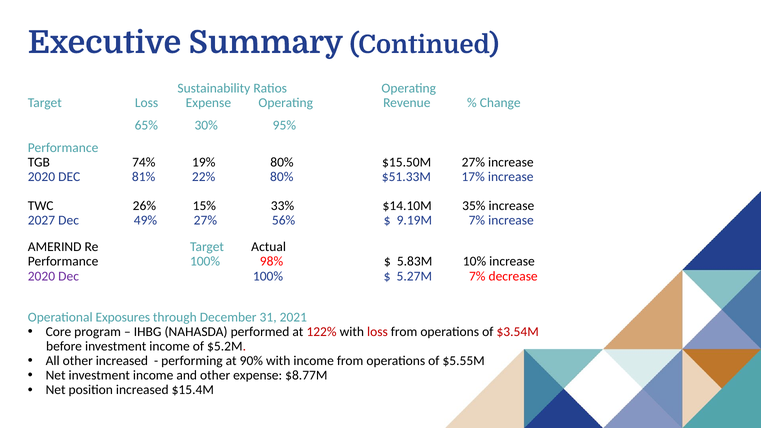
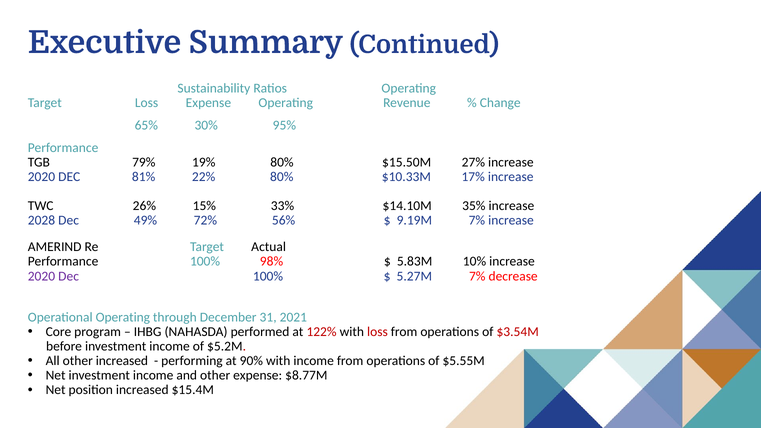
74%: 74% -> 79% (144, 162)
$51.33M: $51.33M -> $10.33M (406, 177)
2027: 2027 -> 2028 (41, 220)
49% 27%: 27% -> 72% (205, 220)
Operational Exposures: Exposures -> Operating (123, 317)
